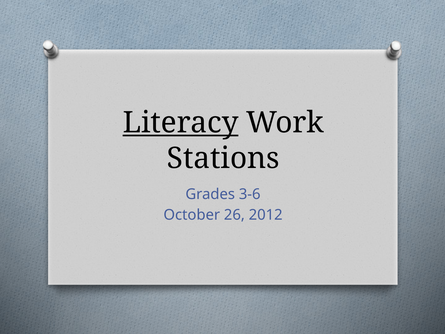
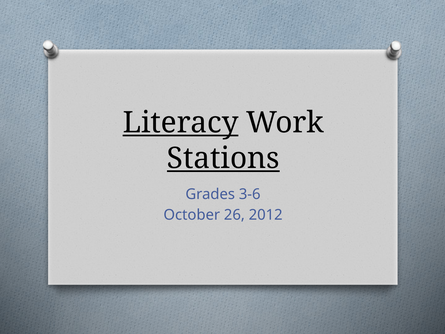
Stations underline: none -> present (223, 158)
